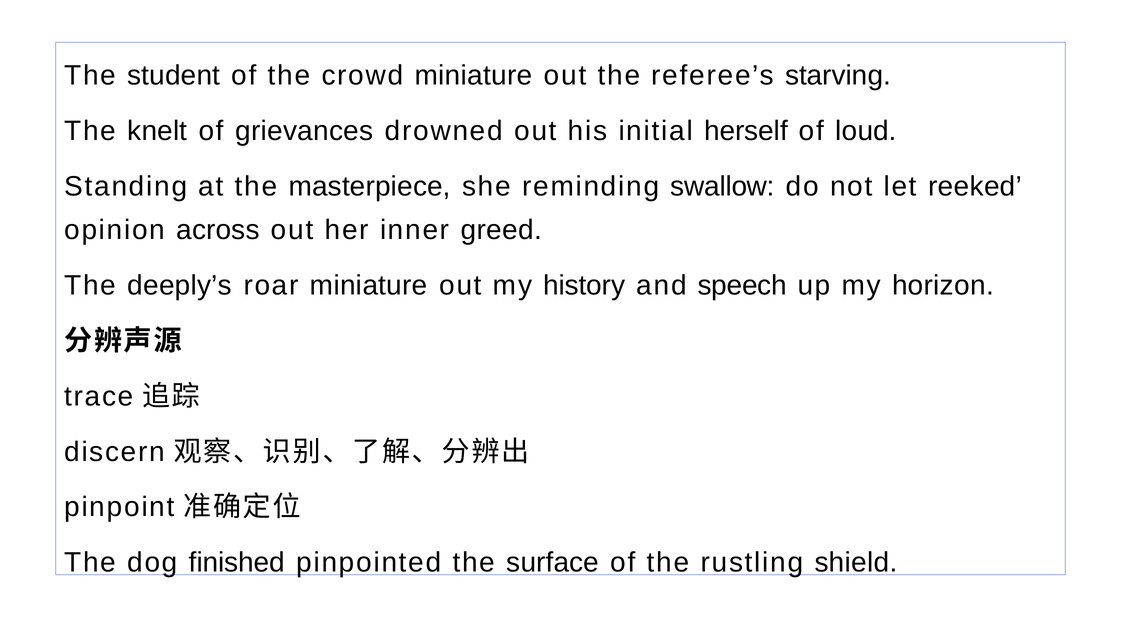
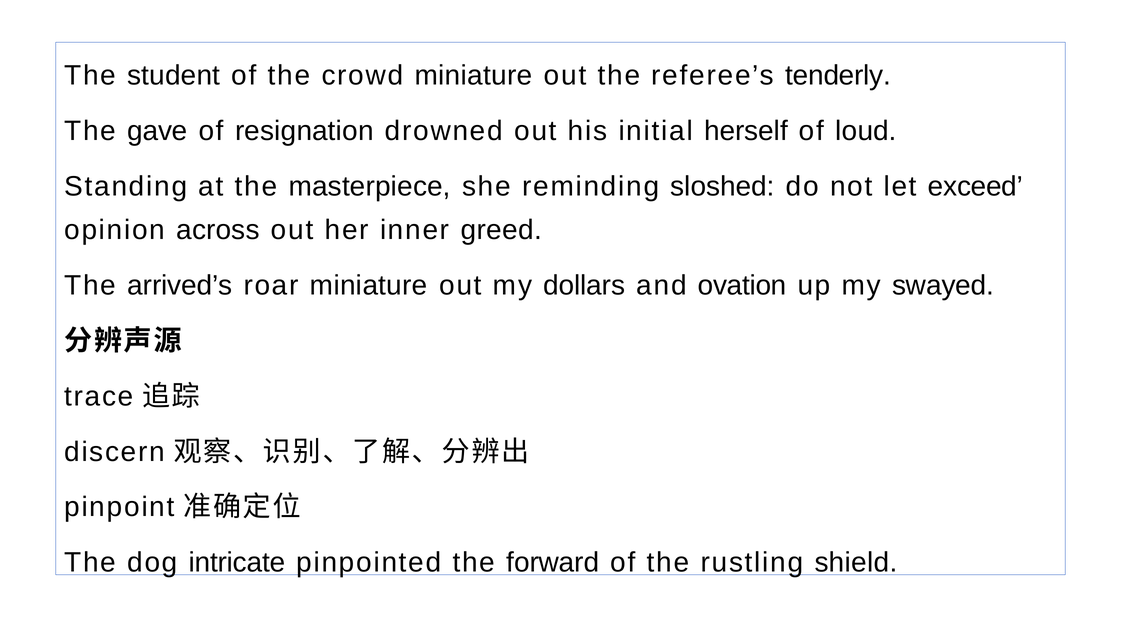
starving: starving -> tenderly (838, 76)
knelt: knelt -> gave (157, 131)
grievances: grievances -> resignation (304, 131)
swallow: swallow -> sloshed (723, 186)
reeked: reeked -> exceed (975, 186)
deeply’s: deeply’s -> arrived’s (180, 286)
history: history -> dollars (584, 286)
speech: speech -> ovation (742, 286)
horizon: horizon -> swayed (943, 286)
finished: finished -> intricate (237, 563)
surface: surface -> forward (553, 563)
